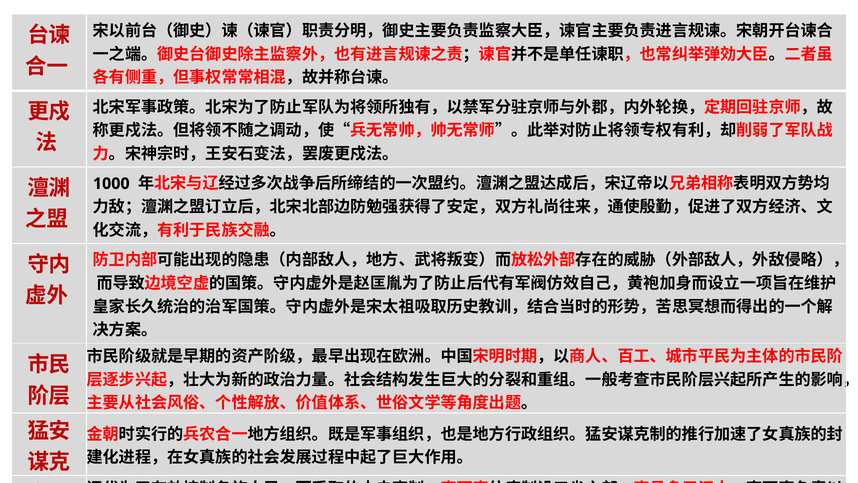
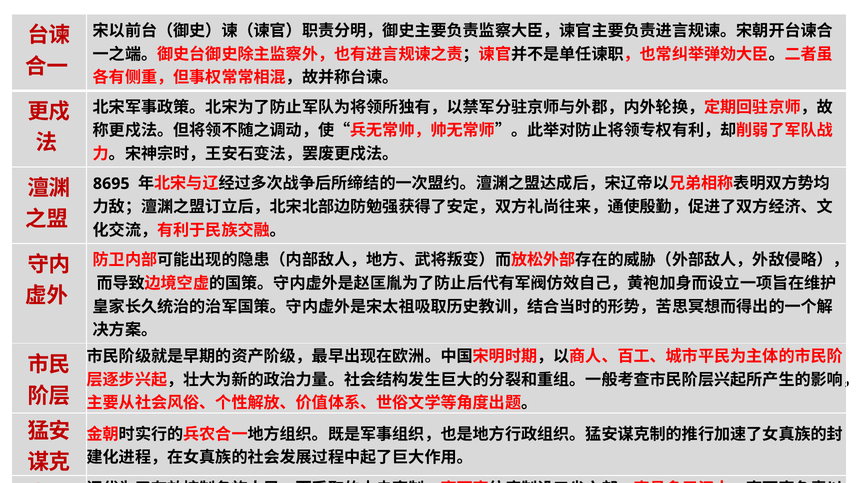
1000: 1000 -> 8695 (111, 184)
